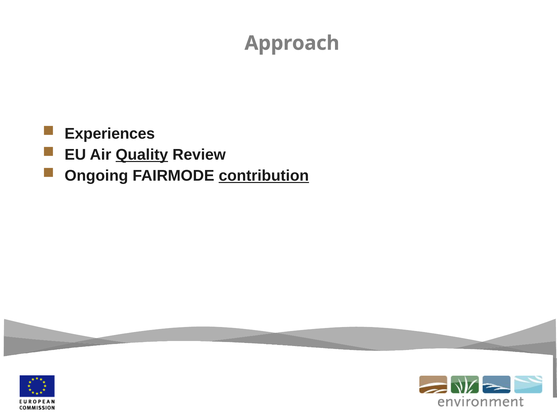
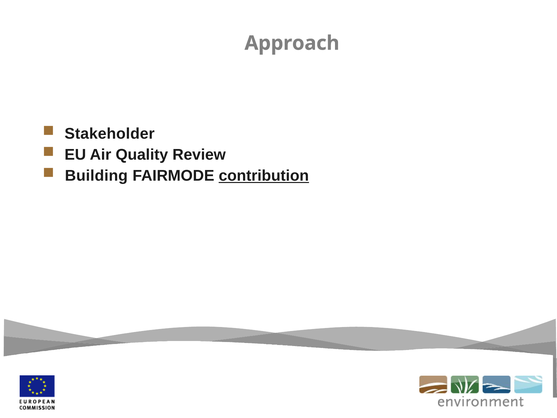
Experiences: Experiences -> Stakeholder (110, 134)
Quality underline: present -> none (142, 155)
Ongoing: Ongoing -> Building (96, 176)
